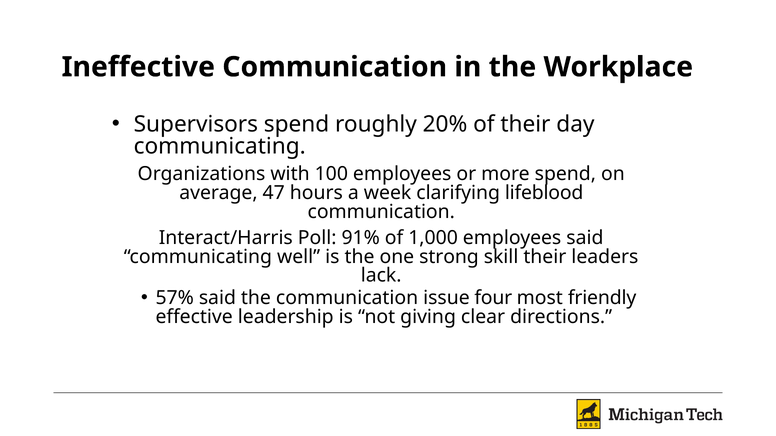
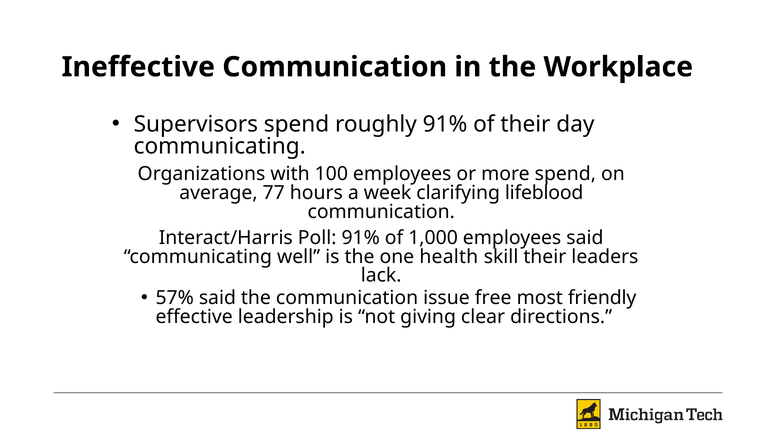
roughly 20%: 20% -> 91% (445, 124)
47: 47 -> 77 (274, 193)
strong: strong -> health (449, 257)
four: four -> free (493, 298)
